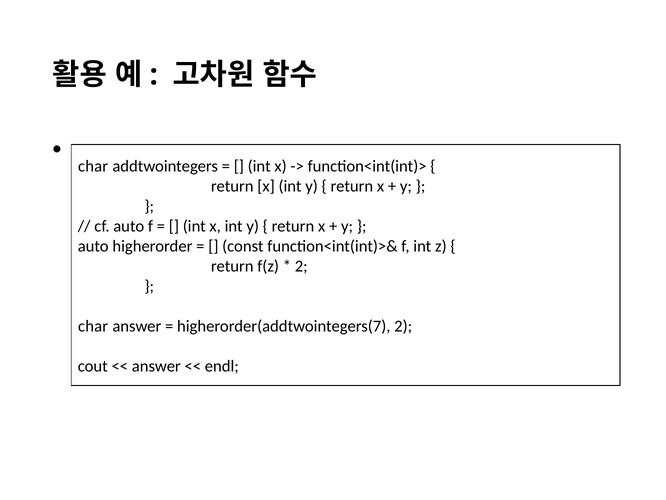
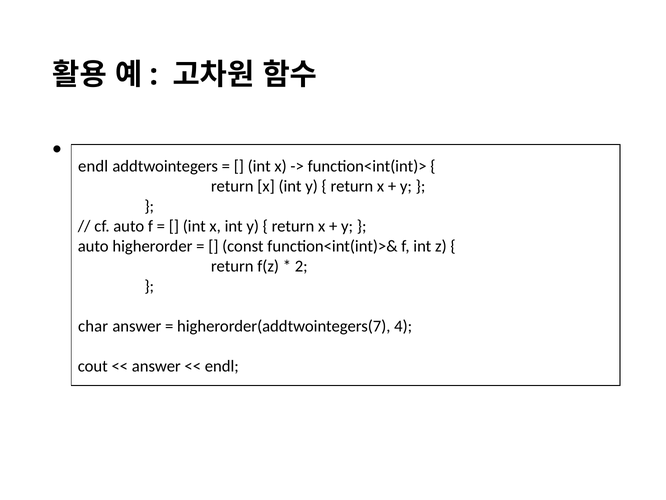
char: char -> endl (93, 166)
higherorder(addtwointegers(7 2: 2 -> 4 (403, 326)
